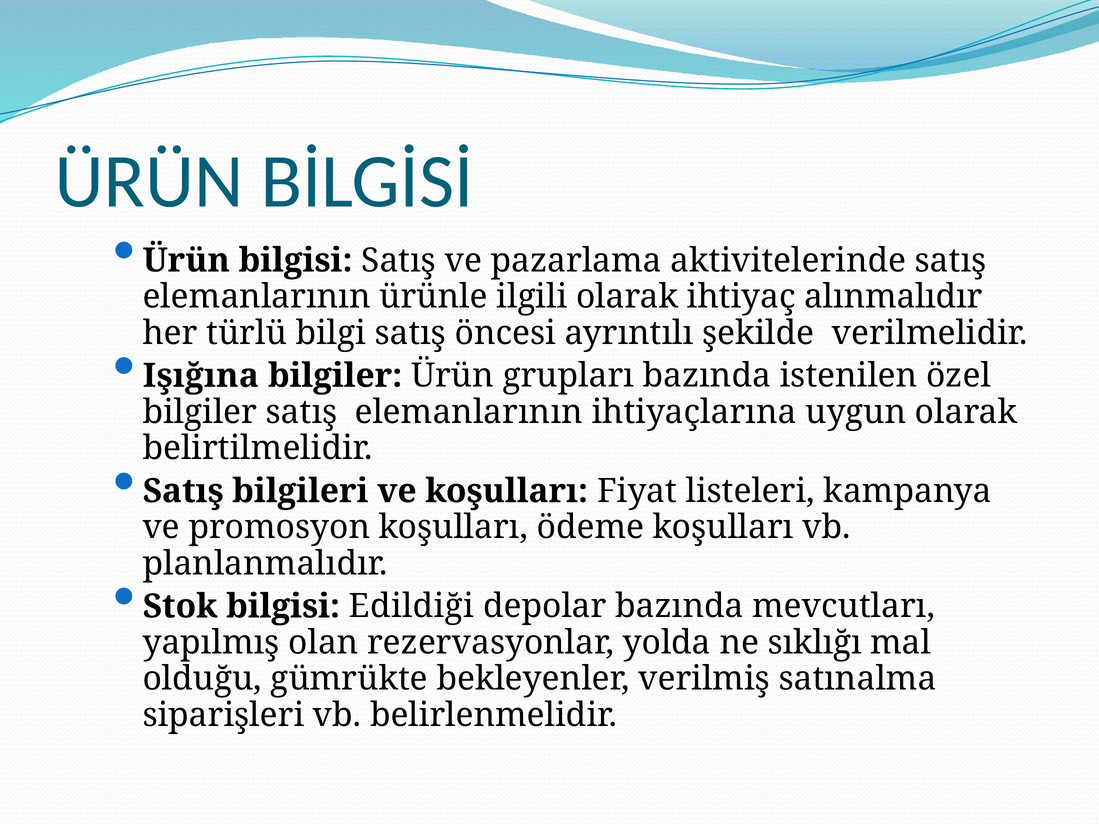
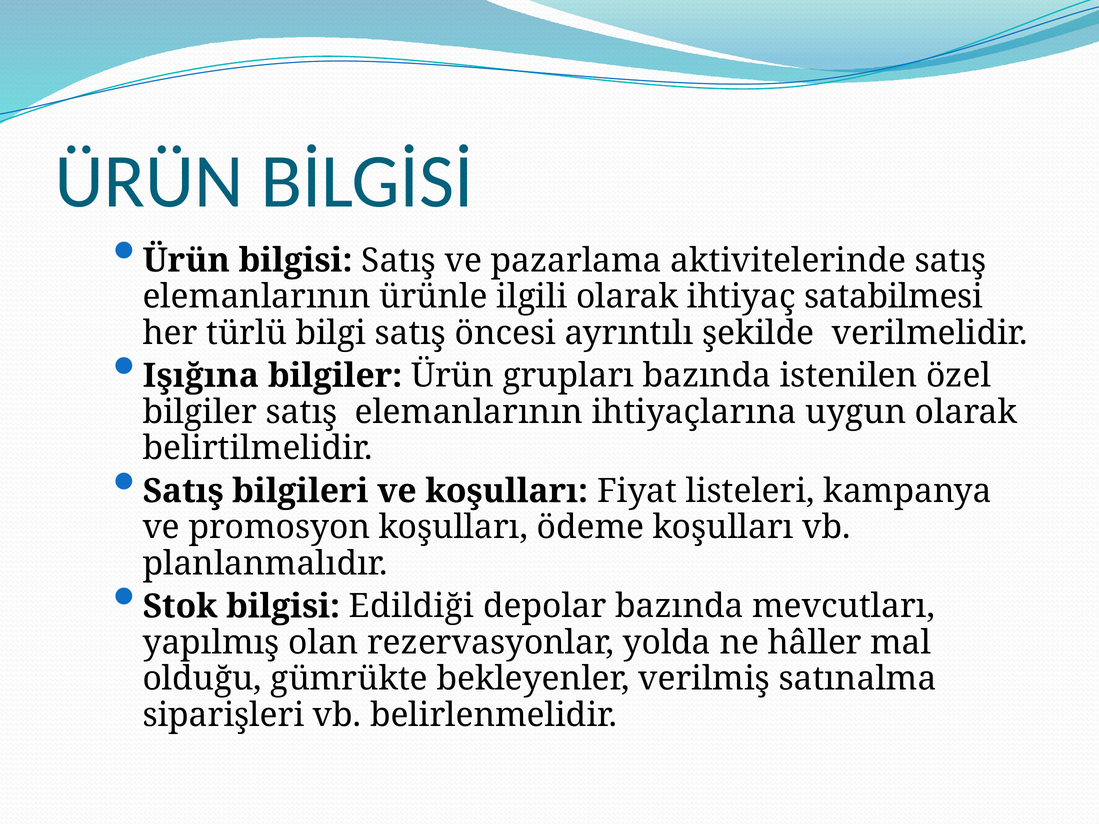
alınmalıdır: alınmalıdır -> satabilmesi (894, 297)
sıklığı: sıklığı -> hâller (815, 643)
